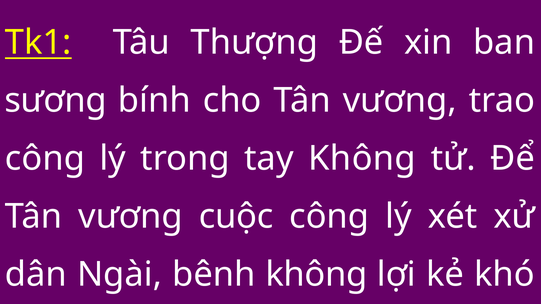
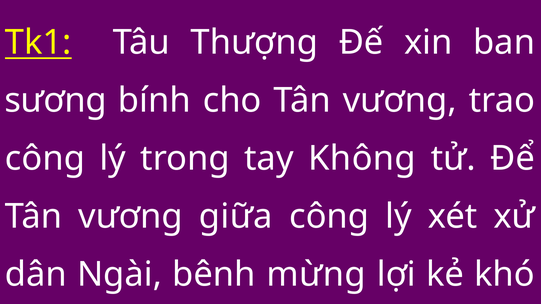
cuộc: cuộc -> giữa (236, 217)
bênh không: không -> mừng (316, 275)
